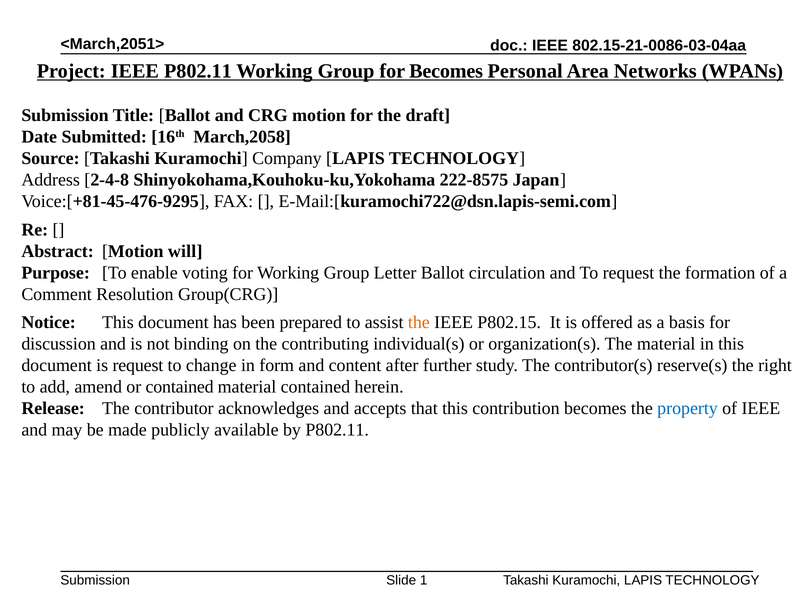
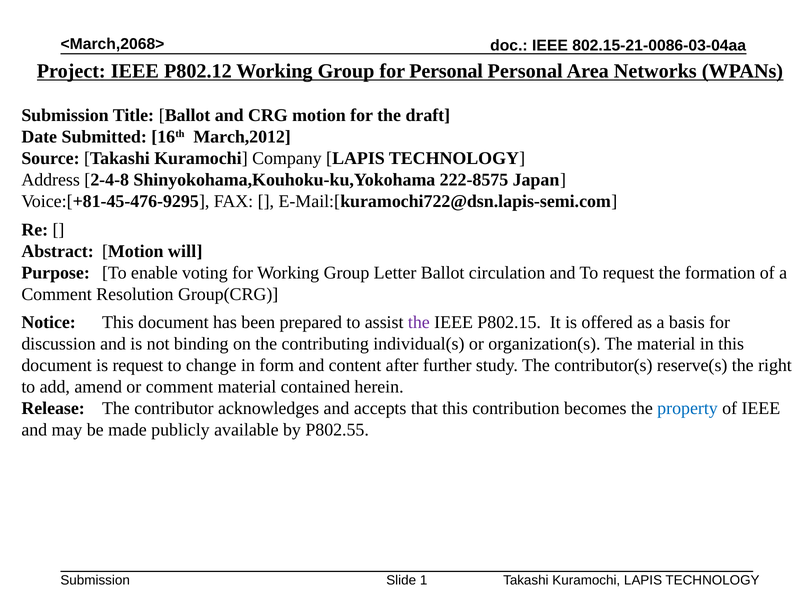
<March,2051>: <March,2051> -> <March,2068> (112, 44)
IEEE P802.11: P802.11 -> P802.12 (198, 71)
for Becomes: Becomes -> Personal (446, 71)
March,2058: March,2058 -> March,2012 (242, 137)
the colour: orange -> purple (419, 323)
or contained: contained -> comment (179, 387)
by P802.11: P802.11 -> P802.55 (337, 430)
